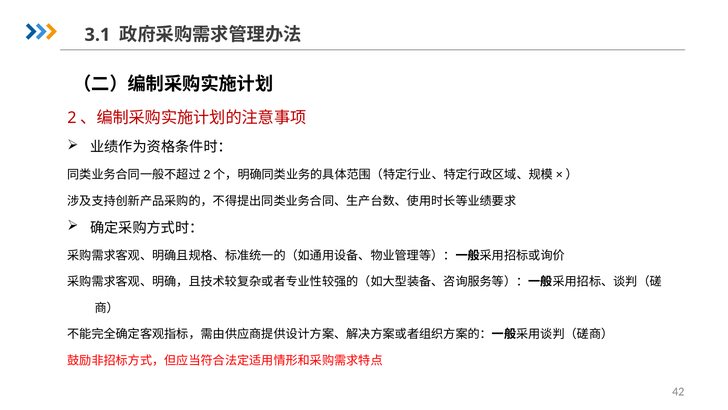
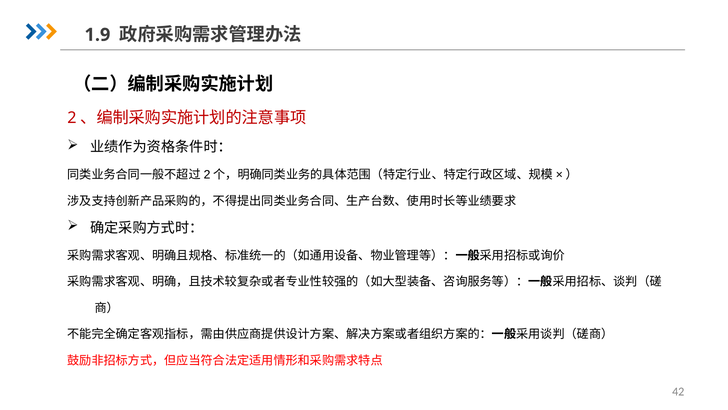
3.1: 3.1 -> 1.9 (97, 35)
